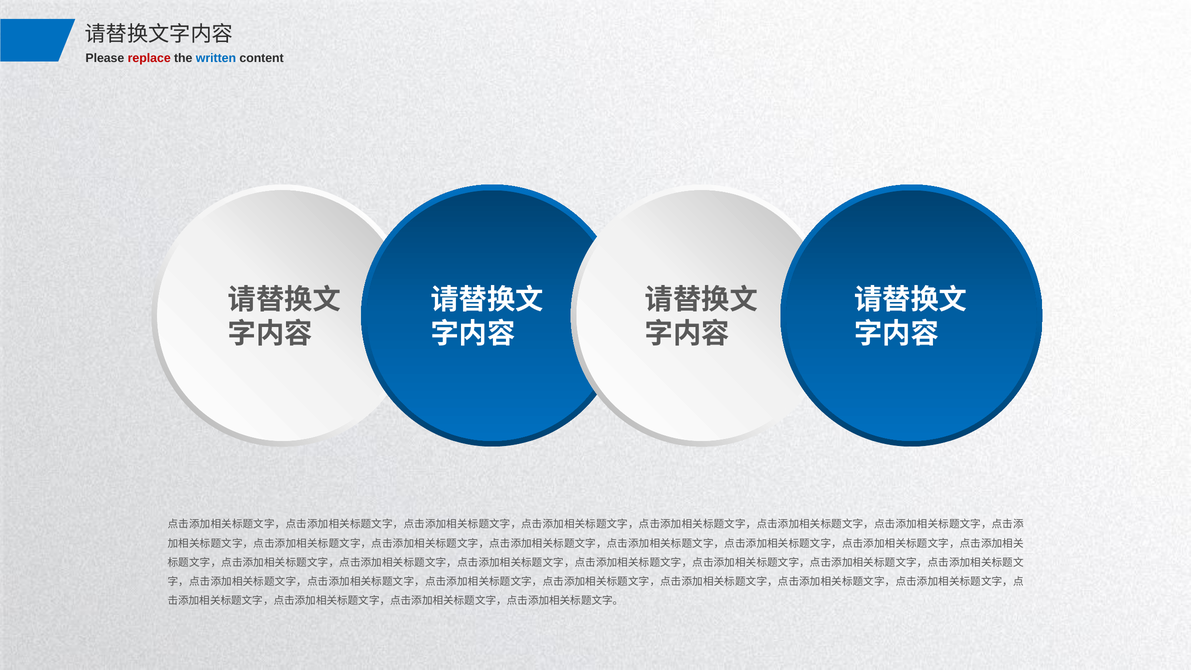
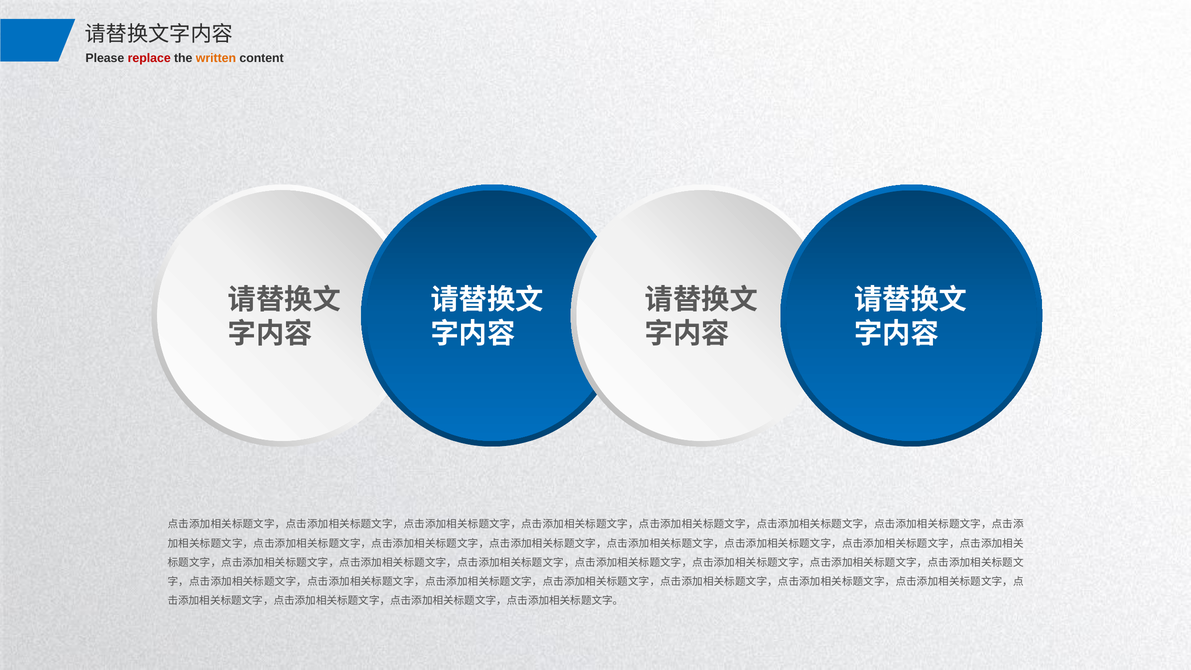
written colour: blue -> orange (216, 58)
